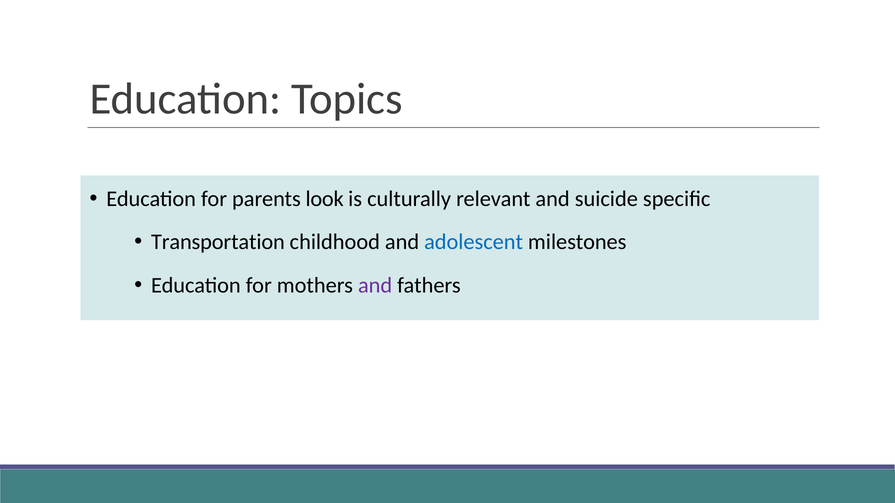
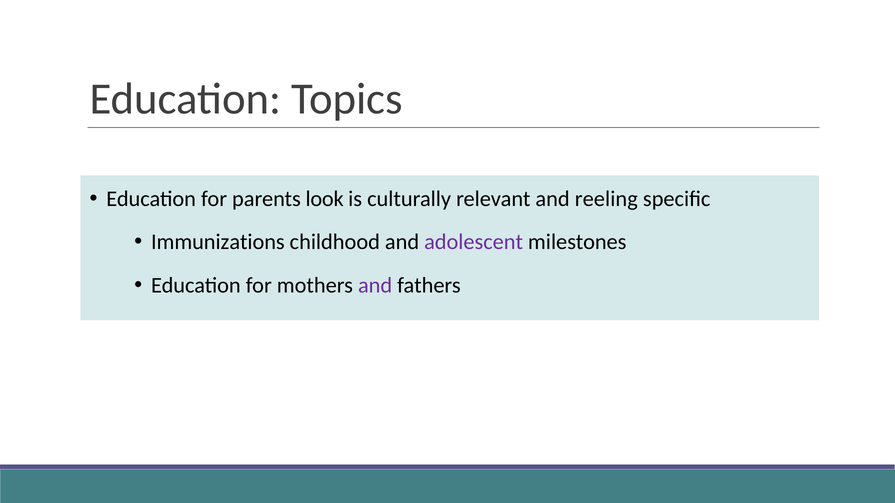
suicide: suicide -> reeling (606, 199)
Transportation: Transportation -> Immunizations (218, 242)
adolescent colour: blue -> purple (474, 242)
